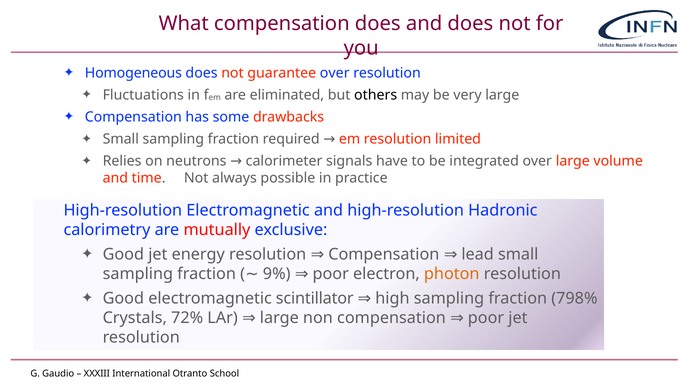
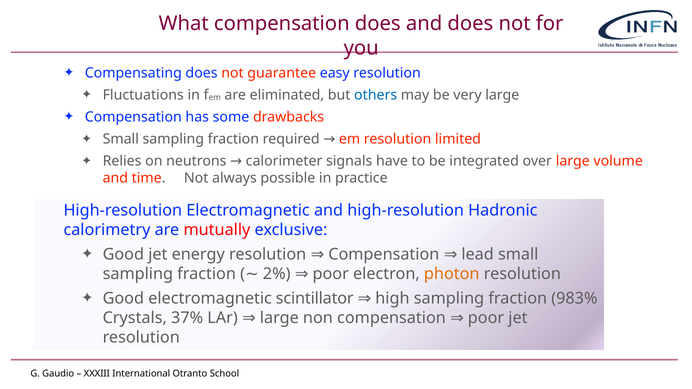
Homogeneous: Homogeneous -> Compensating (133, 73)
guarantee over: over -> easy (335, 73)
others colour: black -> blue (376, 95)
9%: 9% -> 2% (277, 274)
798%: 798% -> 983% (574, 298)
72%: 72% -> 37% (187, 318)
